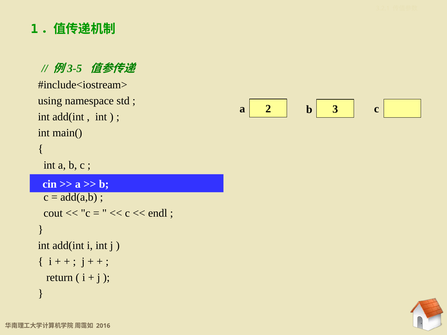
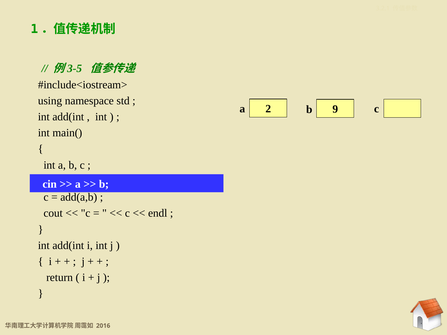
3: 3 -> 9 (335, 109)
